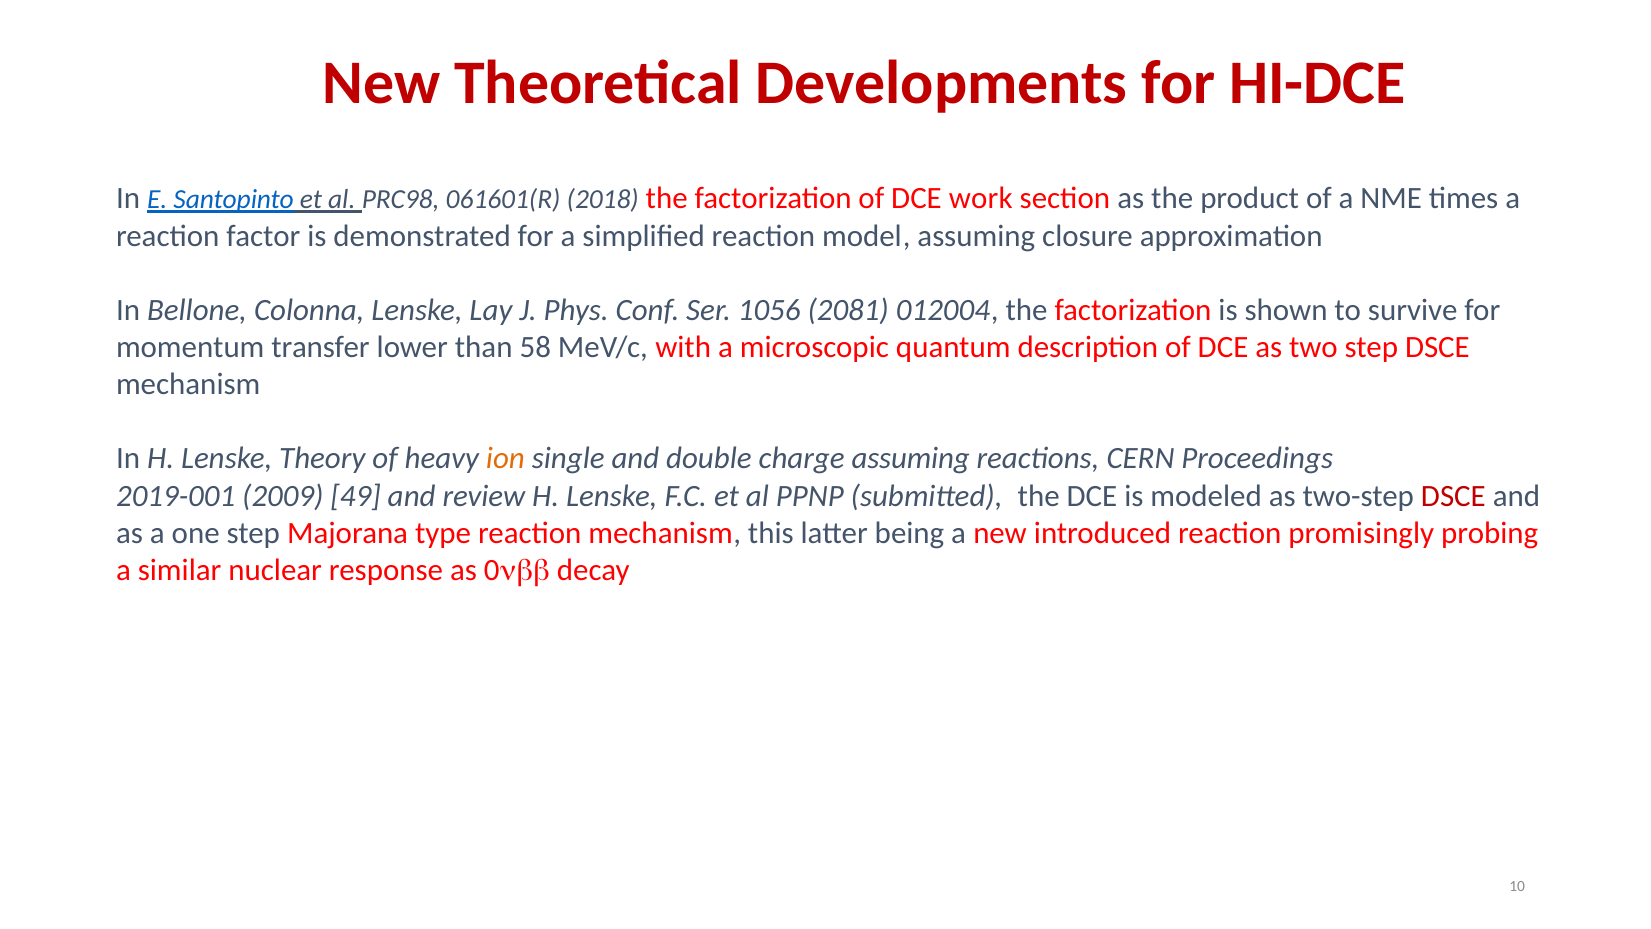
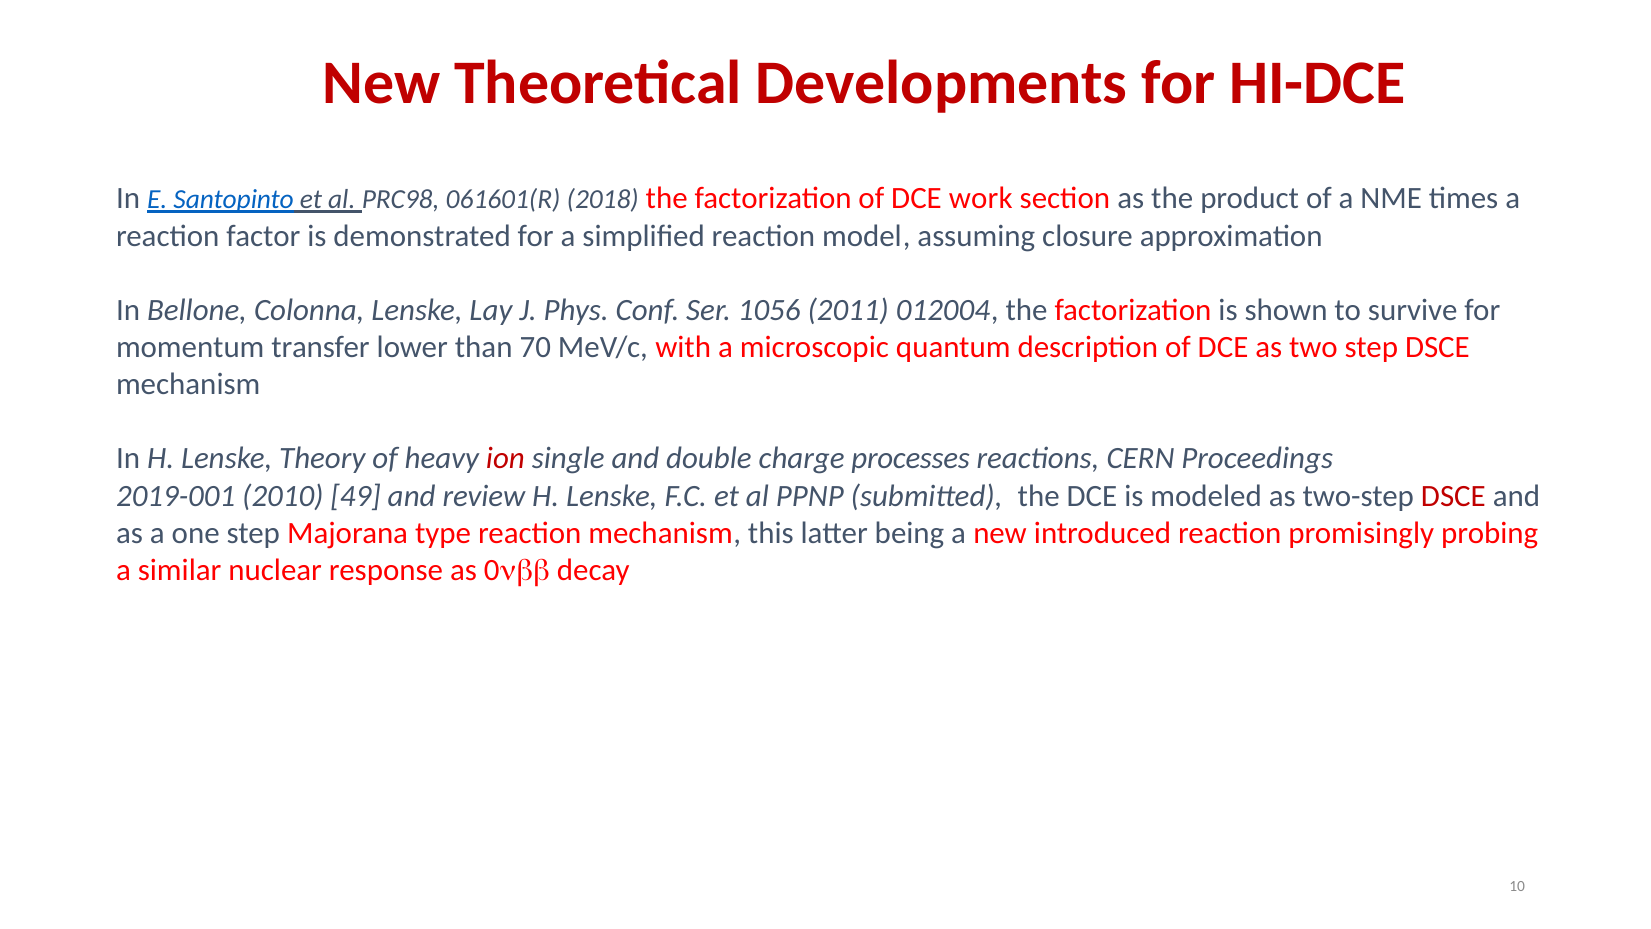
2081: 2081 -> 2011 (848, 310)
58: 58 -> 70 (535, 347)
ion colour: orange -> red (505, 459)
charge assuming: assuming -> processes (911, 459)
2009: 2009 -> 2010 (283, 496)
